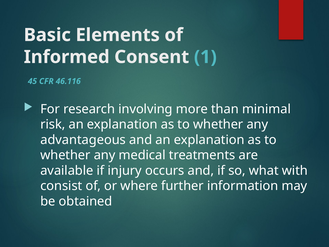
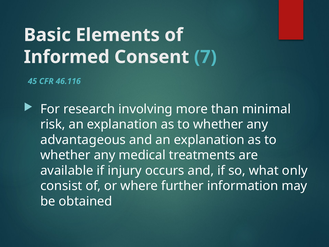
1: 1 -> 7 (205, 57)
with: with -> only (295, 170)
